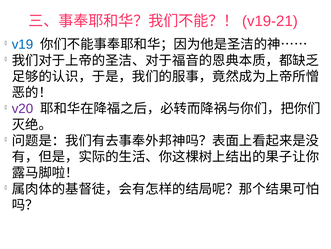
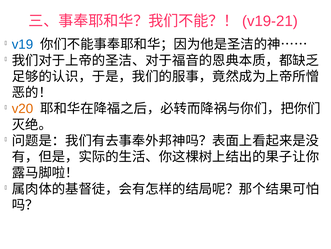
v20 colour: purple -> orange (23, 108)
